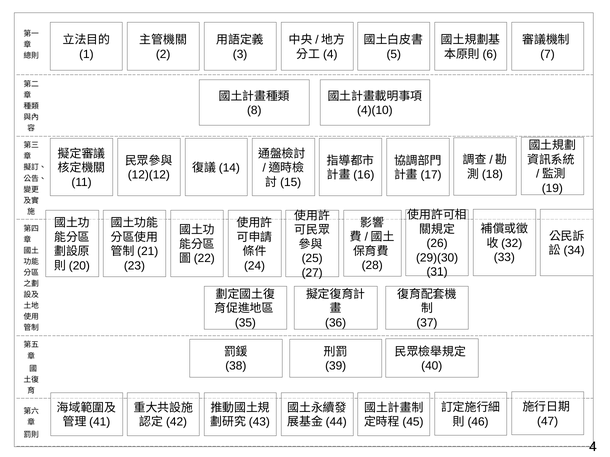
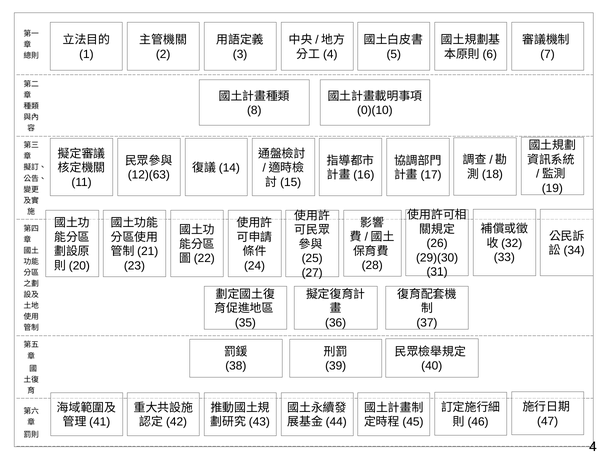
4)(10: 4)(10 -> 0)(10 (375, 110)
12)(12: 12)(12 -> 12)(63 (149, 175)
